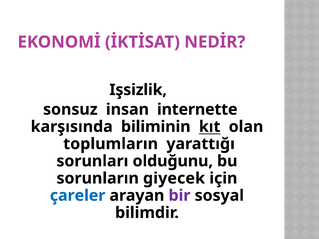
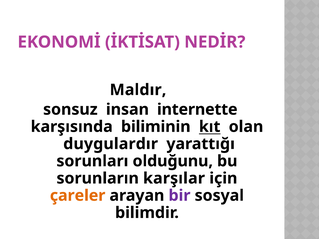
Işsizlik: Işsizlik -> Maldır (138, 90)
toplumların: toplumların -> duygulardır (111, 144)
giyecek: giyecek -> karşılar (174, 178)
çareler colour: blue -> orange (78, 196)
